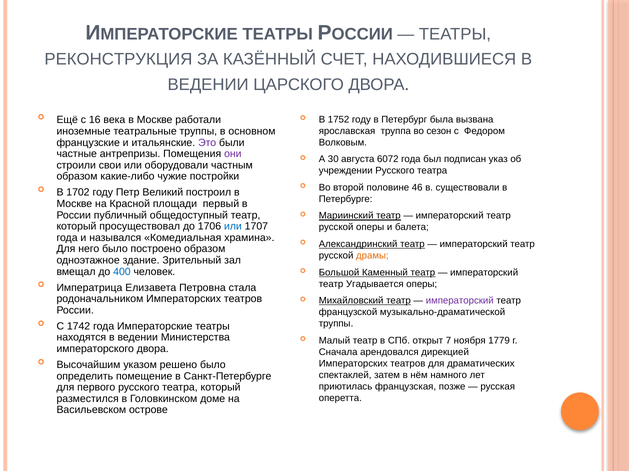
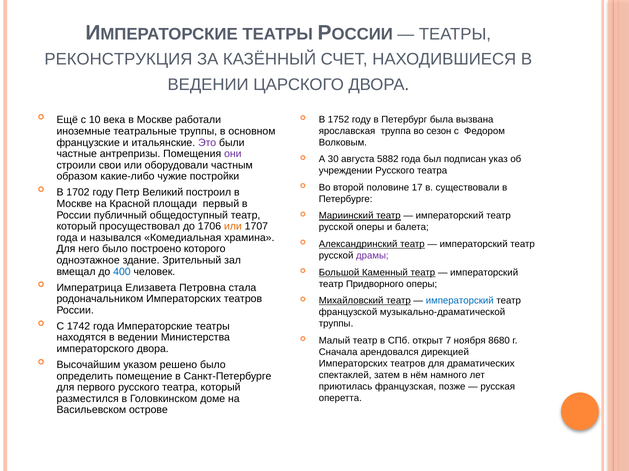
16: 16 -> 10 (95, 120)
6072: 6072 -> 5882 (388, 159)
46: 46 -> 17 (417, 188)
или colour: blue -> orange (233, 227)
построено образом: образом -> которого (205, 249)
драмы colour: orange -> purple (372, 256)
Угадывается: Угадывается -> Придворного (375, 284)
императорский colour: purple -> blue (460, 301)
1779: 1779 -> 8680 (499, 341)
